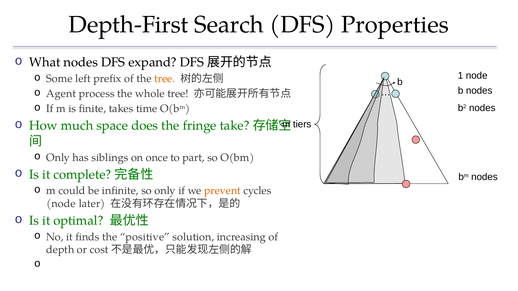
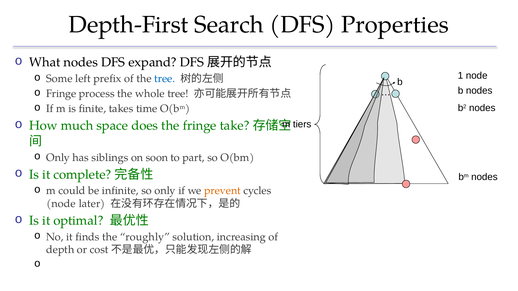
tree colour: orange -> blue (165, 79)
Agent: Agent -> Fringe (61, 94)
once: once -> soon (157, 158)
positive: positive -> roughly (145, 237)
